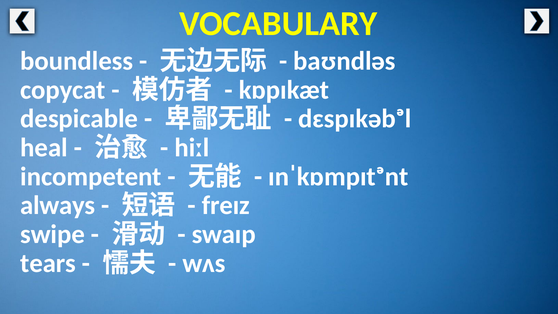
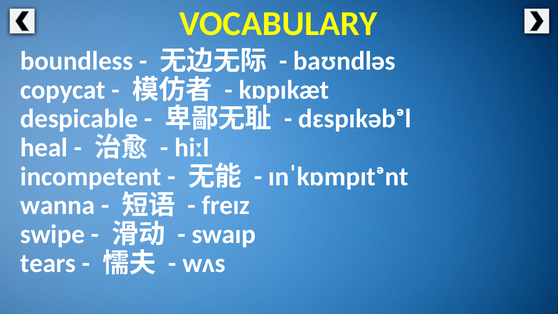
always: always -> wanna (58, 205)
